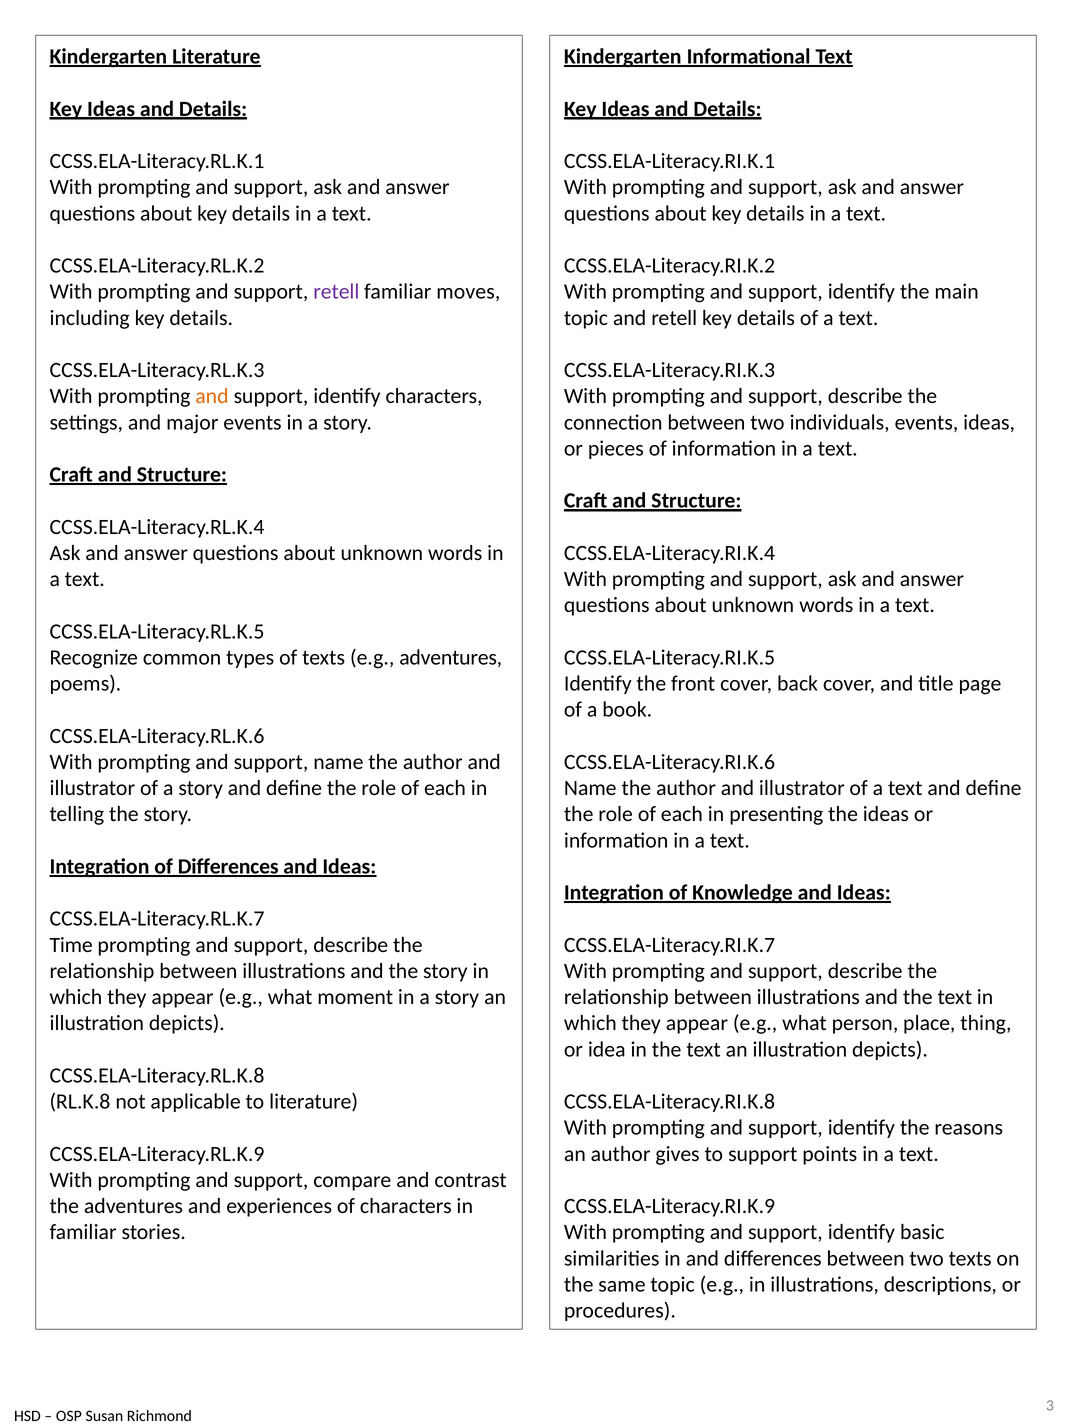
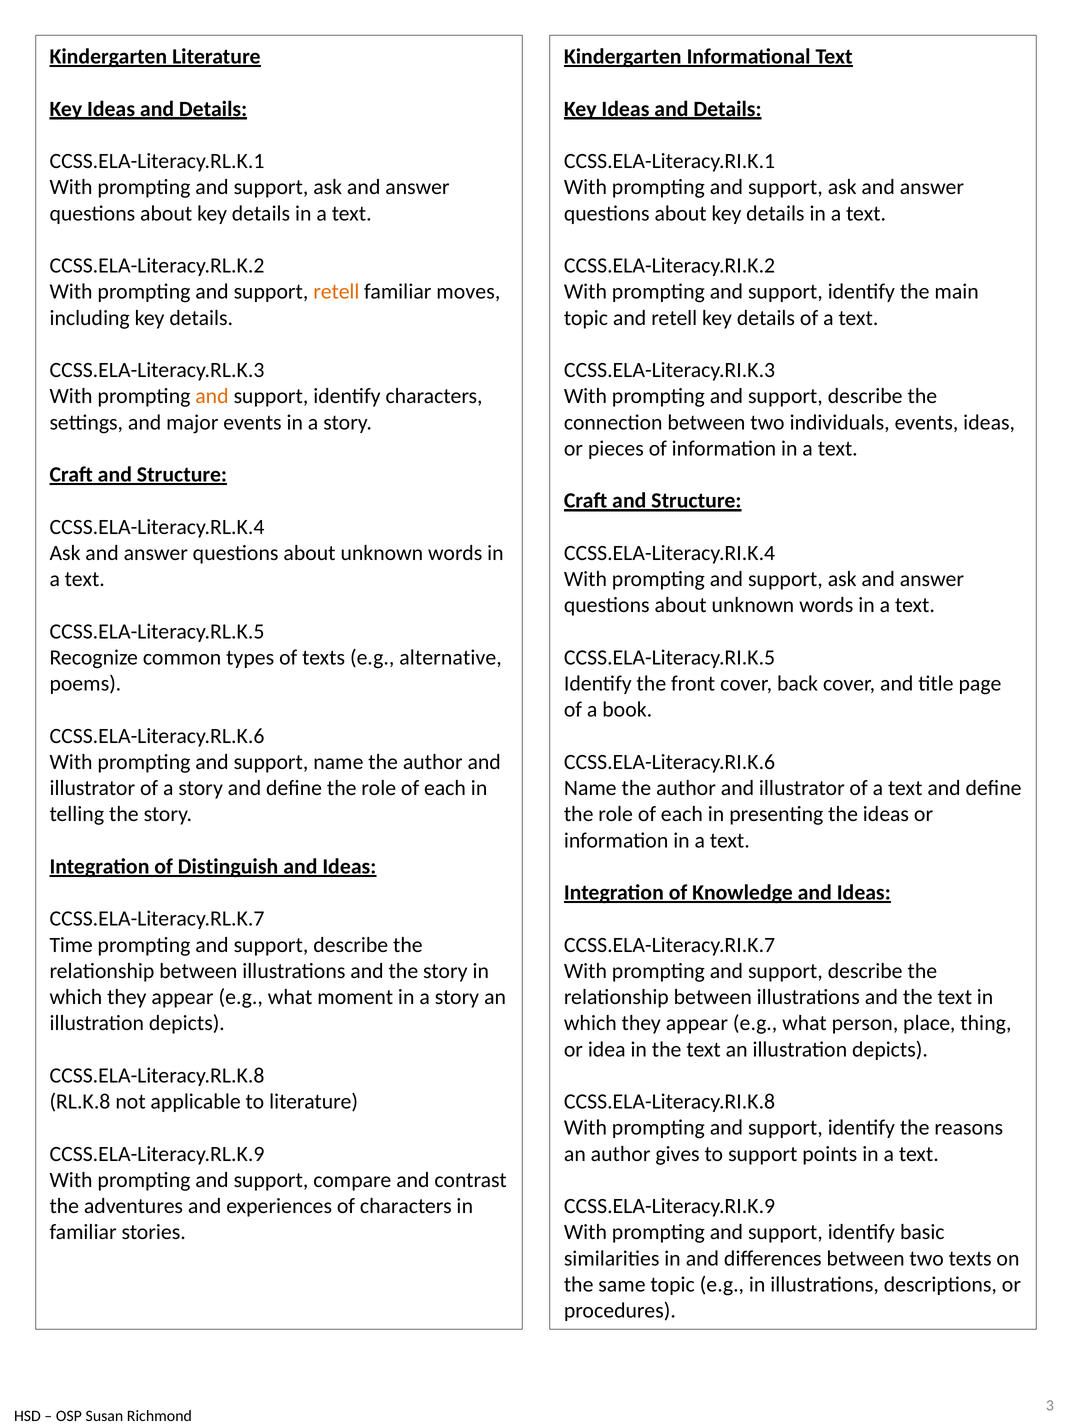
retell colour: purple -> orange (336, 292)
e.g adventures: adventures -> alternative (451, 658)
of Differences: Differences -> Distinguish (228, 867)
